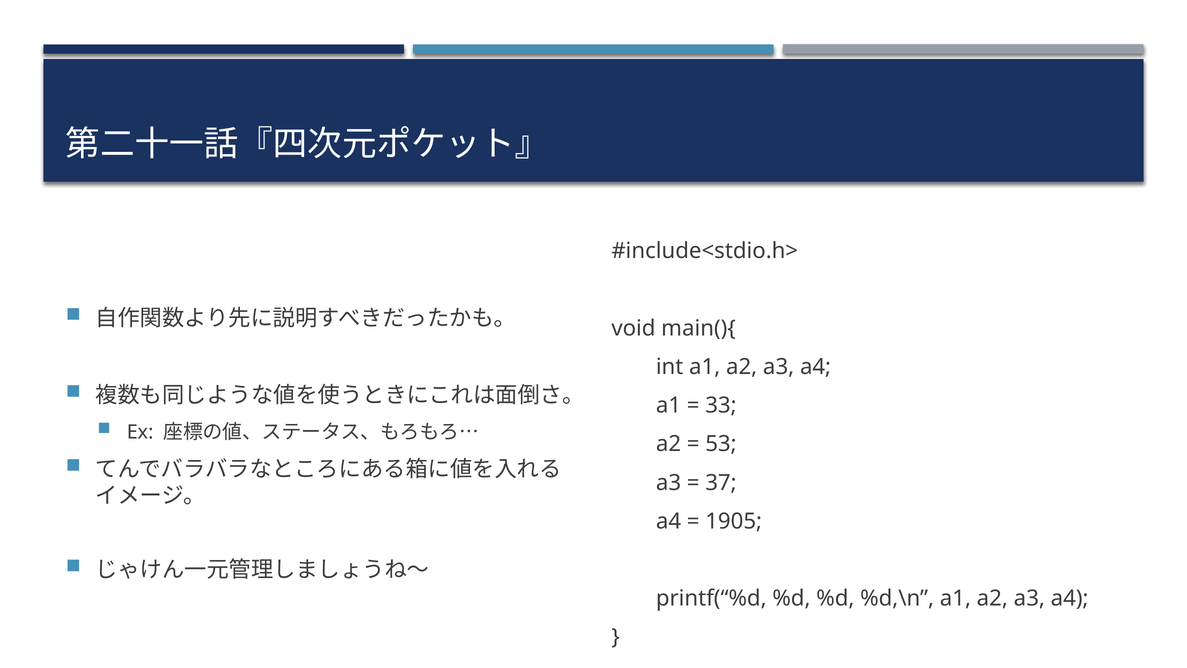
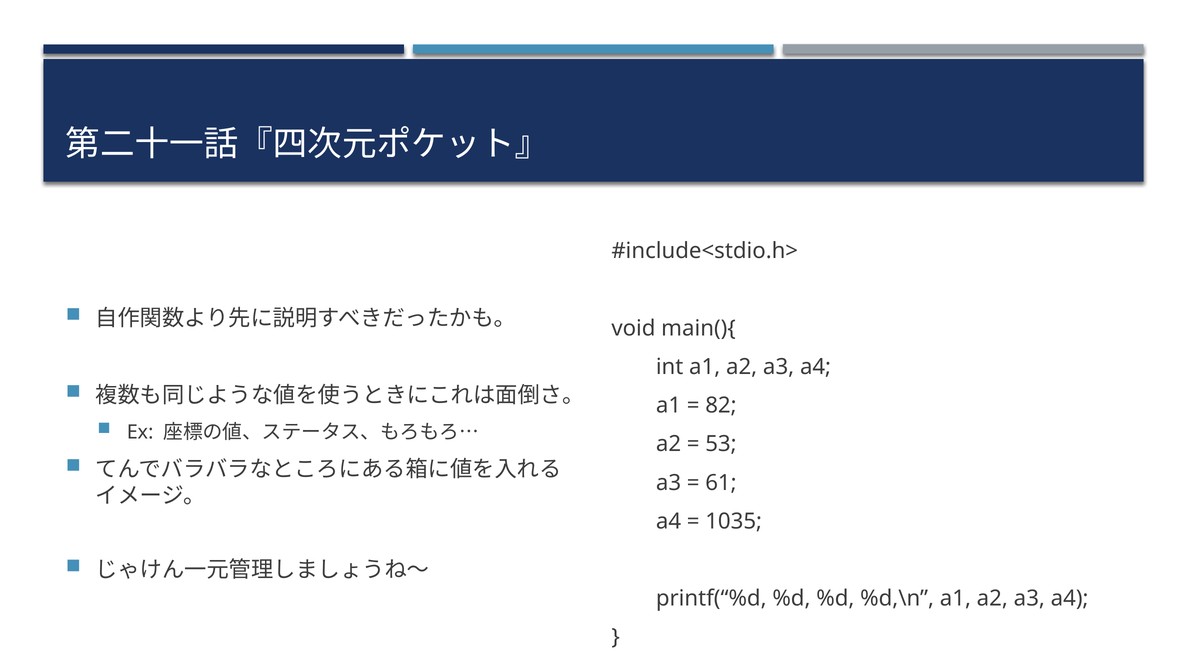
33: 33 -> 82 (721, 405)
37: 37 -> 61 (721, 482)
1905: 1905 -> 1035 (734, 521)
